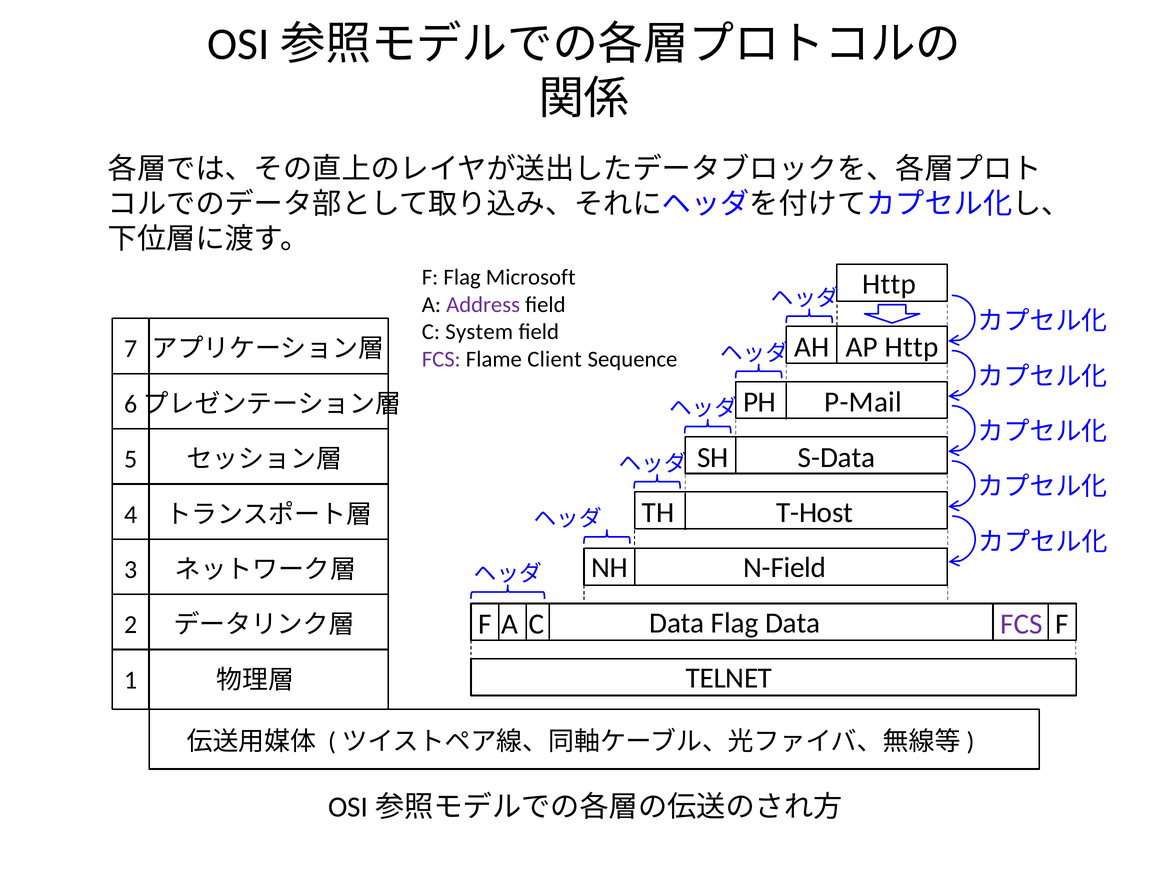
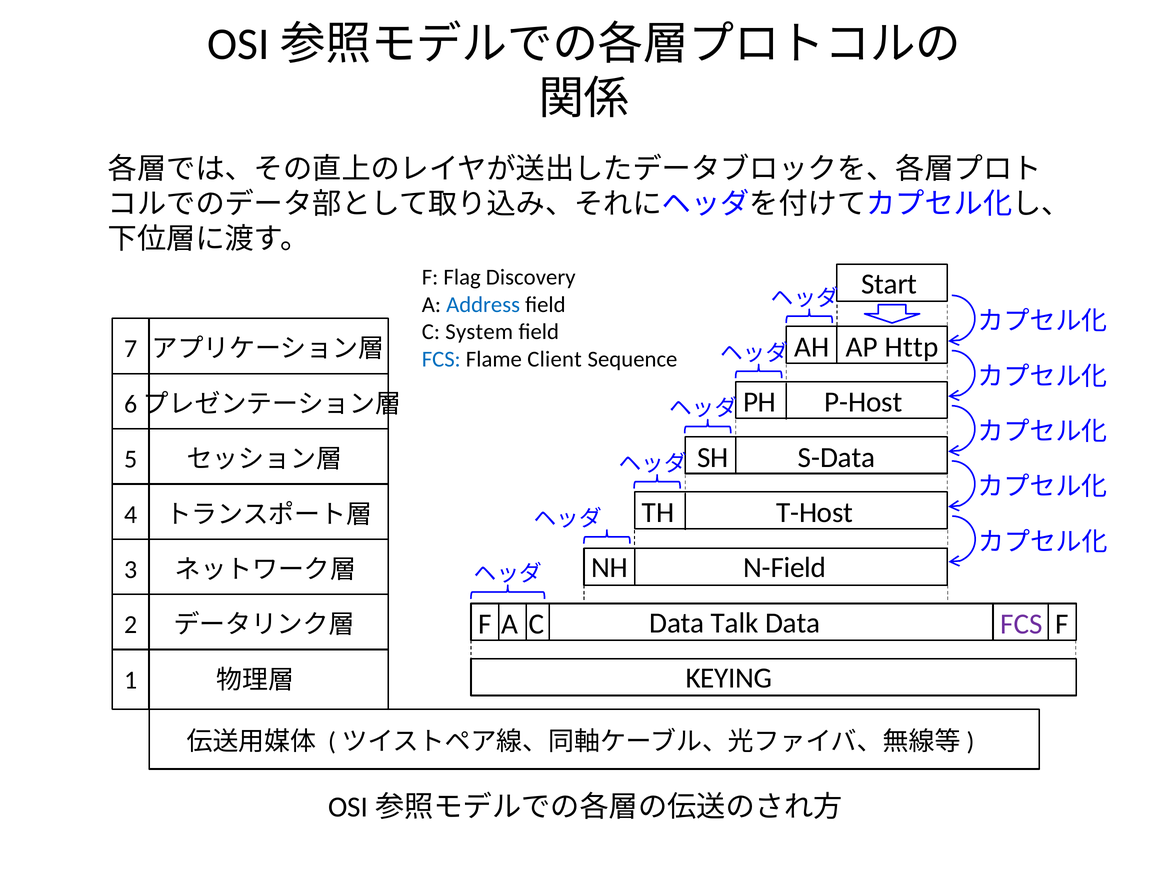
Microsoft: Microsoft -> Discovery (531, 277)
Http: Http -> Start (889, 284)
Address colour: purple -> blue (483, 305)
FCS colour: purple -> blue (441, 359)
P-Mail: P-Mail -> P-Host (863, 402)
Data Flag: Flag -> Talk (735, 623)
TELNET: TELNET -> KEYING (729, 678)
